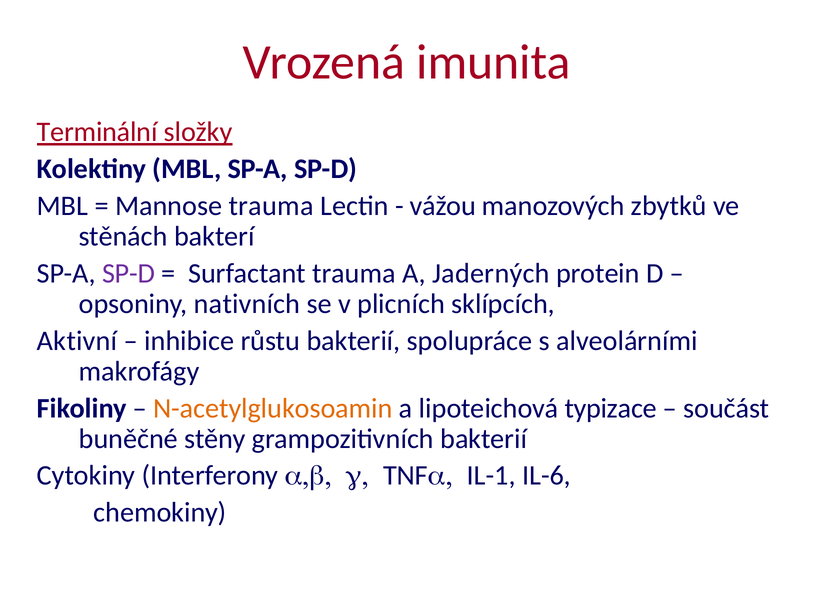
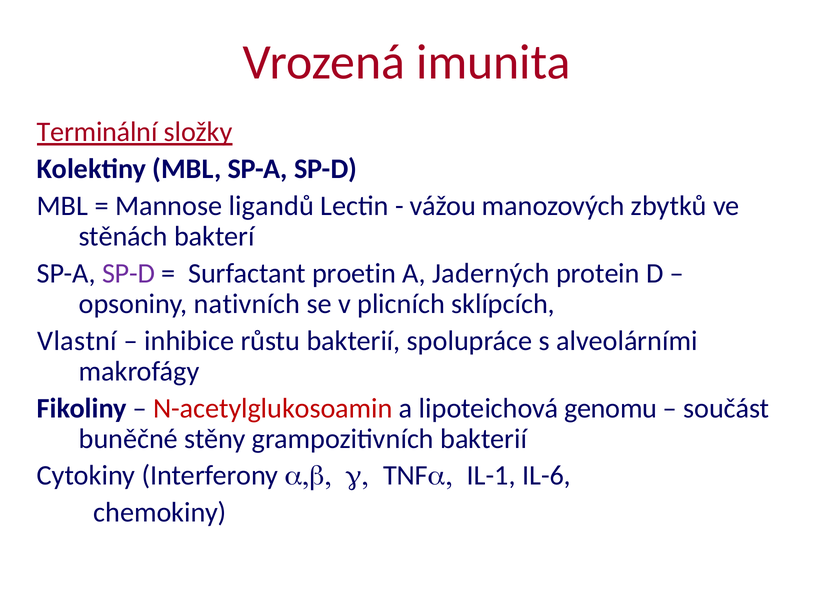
Mannose trauma: trauma -> ligandů (271, 206)
Surfactant trauma: trauma -> proetin (354, 273)
Aktivní: Aktivní -> Vlastní (77, 340)
N-acetylglukosoamin colour: orange -> red (273, 408)
typizace: typizace -> genomu (611, 408)
